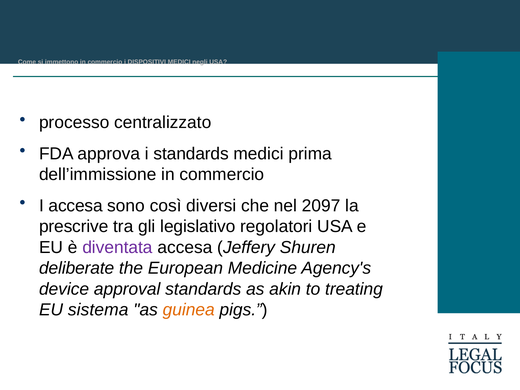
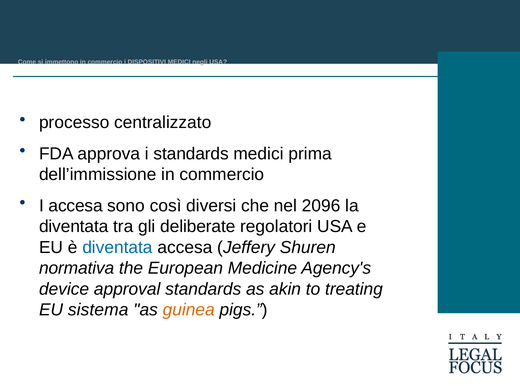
2097: 2097 -> 2096 (321, 206)
prescrive: prescrive -> diventata (74, 227)
legislativo: legislativo -> deliberate (198, 227)
diventata colour: purple -> blue (117, 247)
deliberate: deliberate -> normativa (77, 268)
